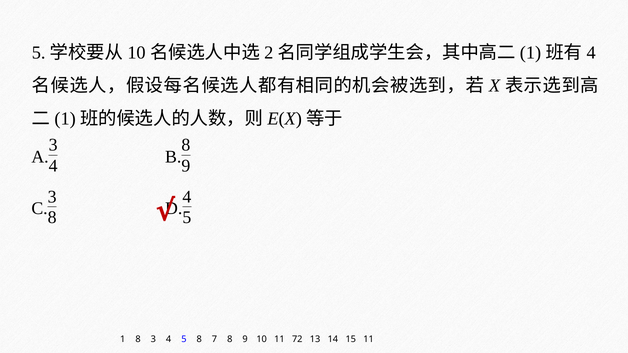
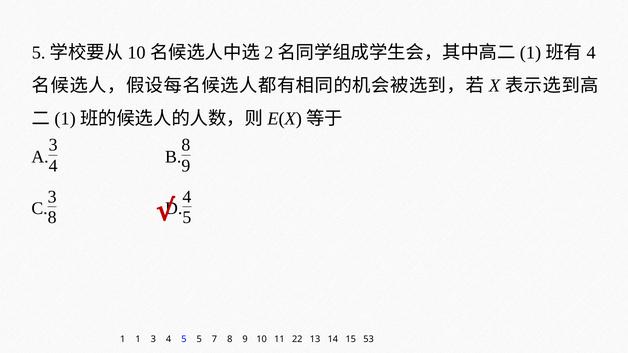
1 8: 8 -> 1 (138, 339)
5 8: 8 -> 5 (199, 339)
72: 72 -> 22 (297, 339)
15 11: 11 -> 53 (369, 339)
